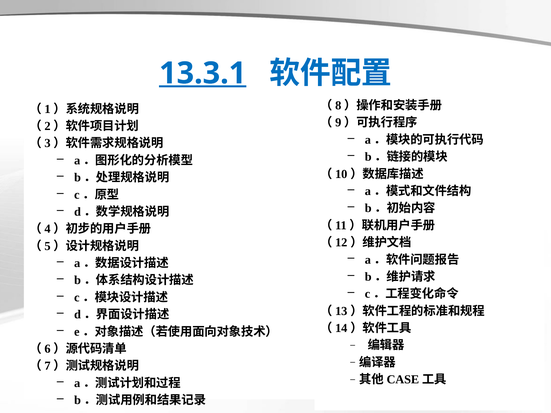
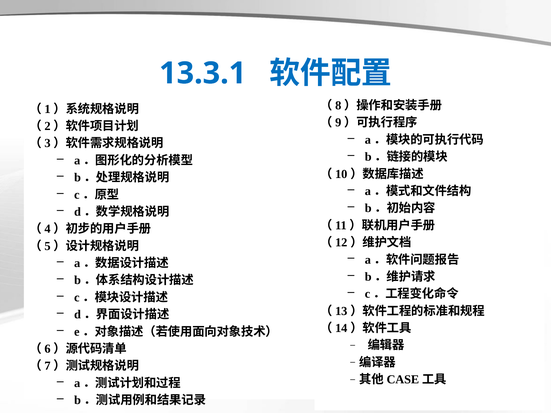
13.3.1 underline: present -> none (203, 73)
